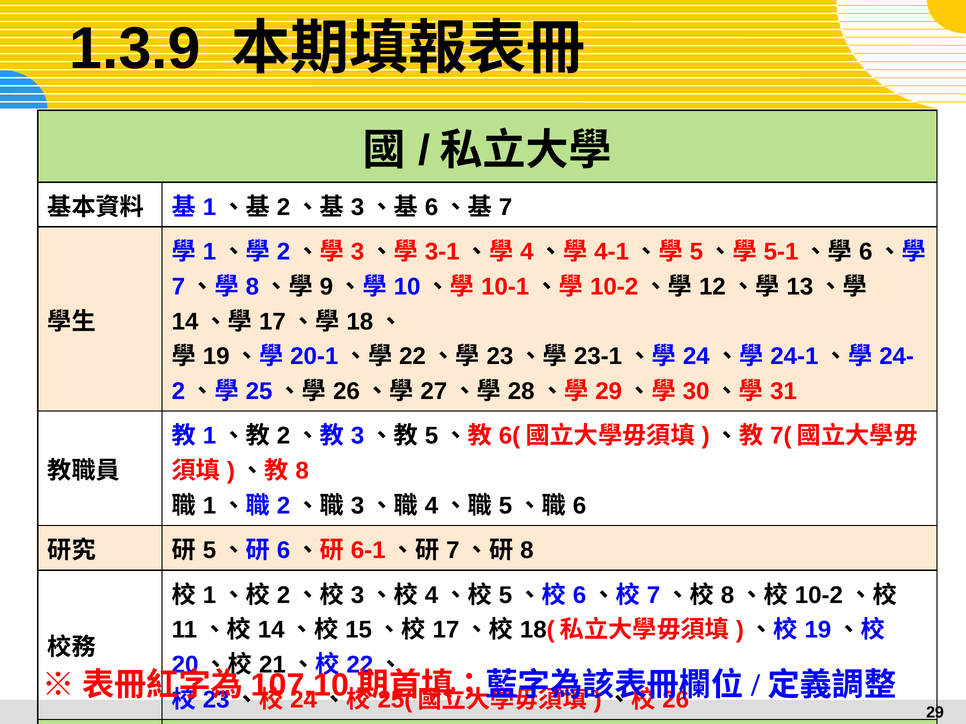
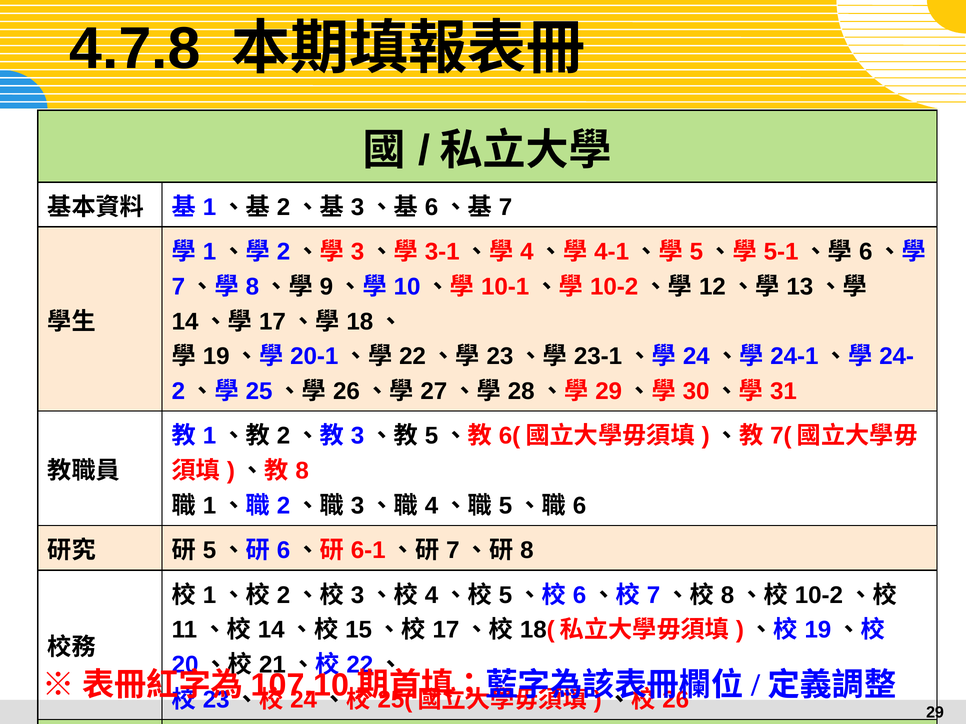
1.3.9: 1.3.9 -> 4.7.8 (135, 49)
